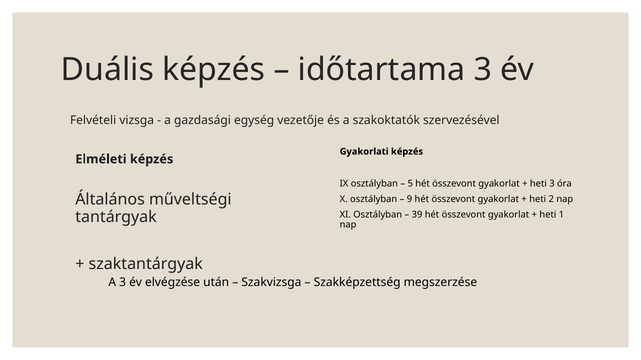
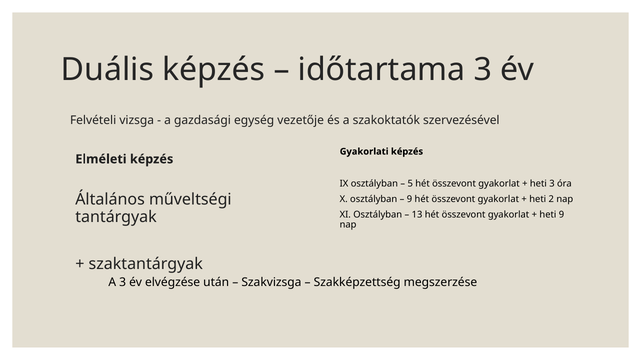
39: 39 -> 13 (417, 215)
heti 1: 1 -> 9 (561, 215)
